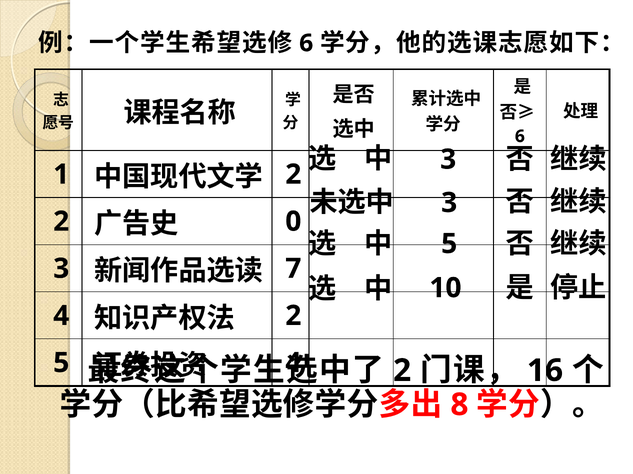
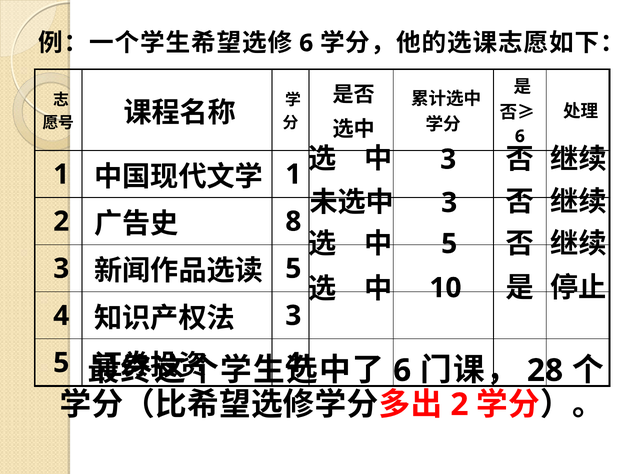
2: 2 -> 1 (293, 175)
0: 0 -> 8 (293, 222)
7: 7 -> 5 (293, 269)
2: 2 -> 3 (293, 316)
2: 2 -> 6 (402, 371)
16: 16 -> 28 (545, 371)
8: 8 -> 2 (459, 405)
